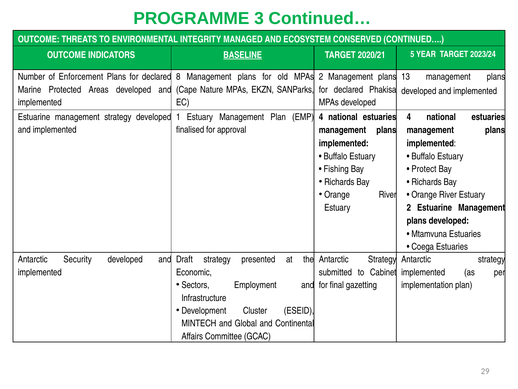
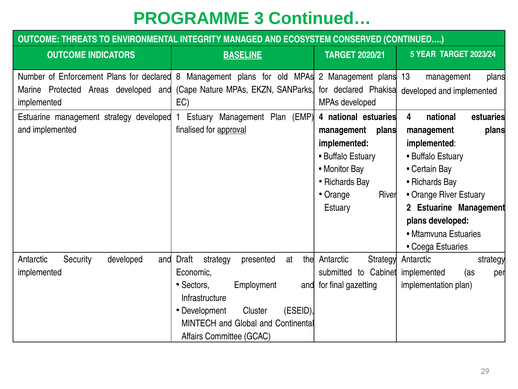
approval underline: none -> present (232, 130)
Fishing: Fishing -> Monitor (336, 169)
Protect: Protect -> Certain (424, 169)
